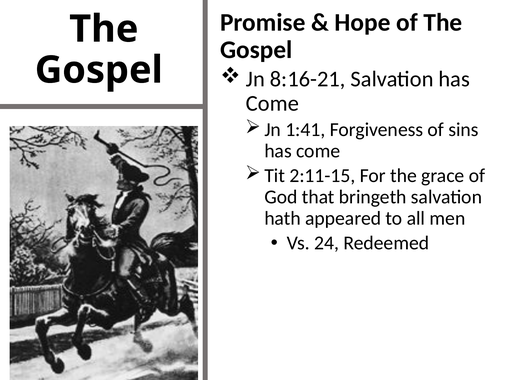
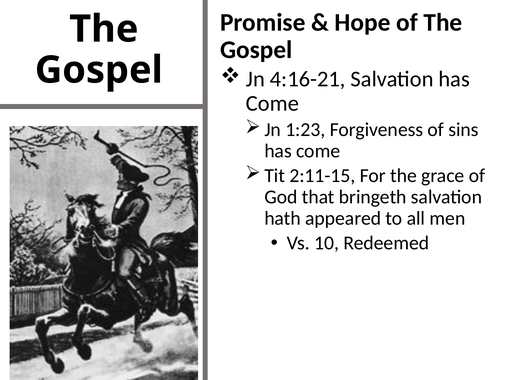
8:16-21: 8:16-21 -> 4:16-21 (308, 79)
1:41: 1:41 -> 1:23 (305, 130)
24: 24 -> 10 (327, 243)
